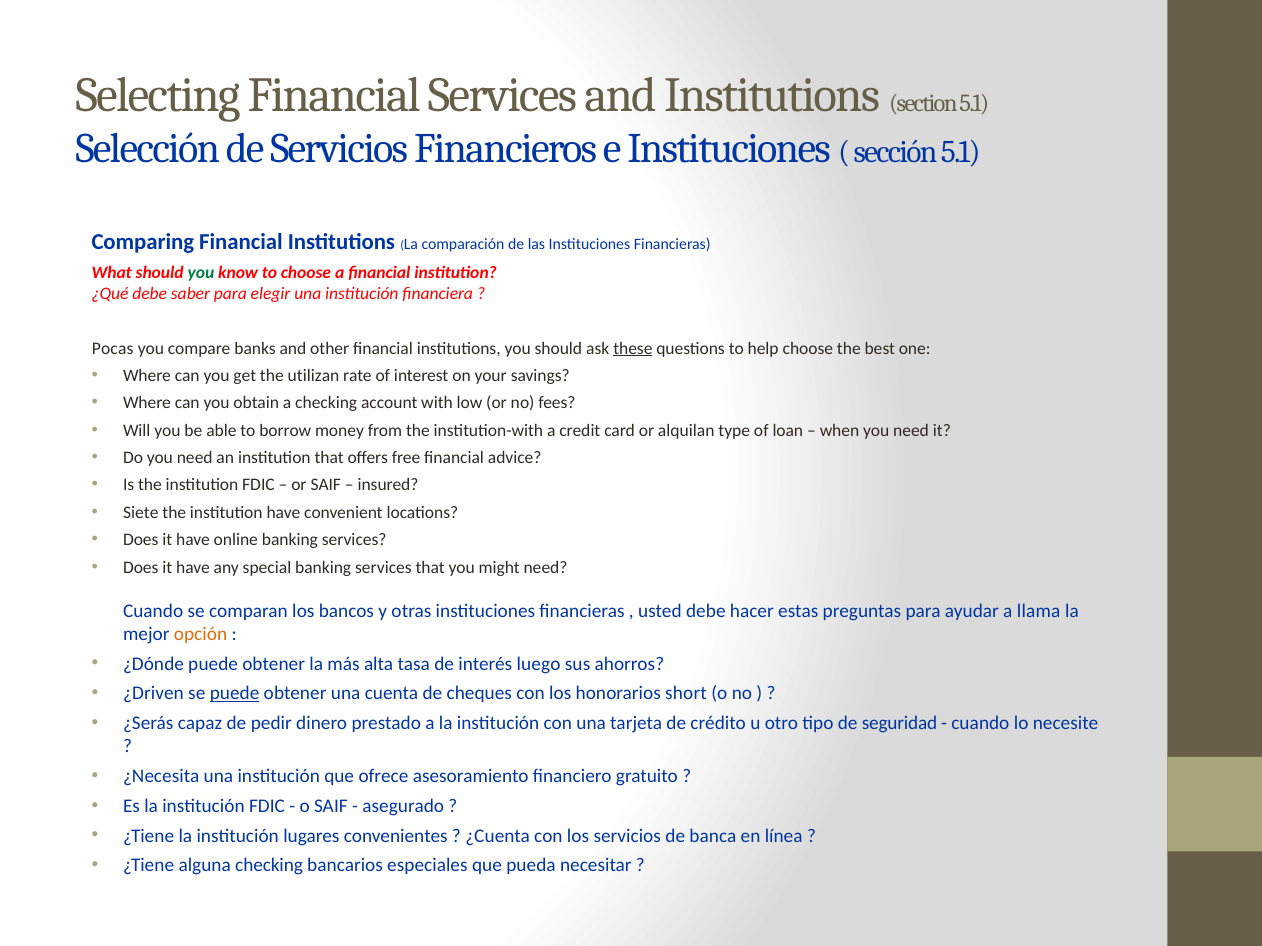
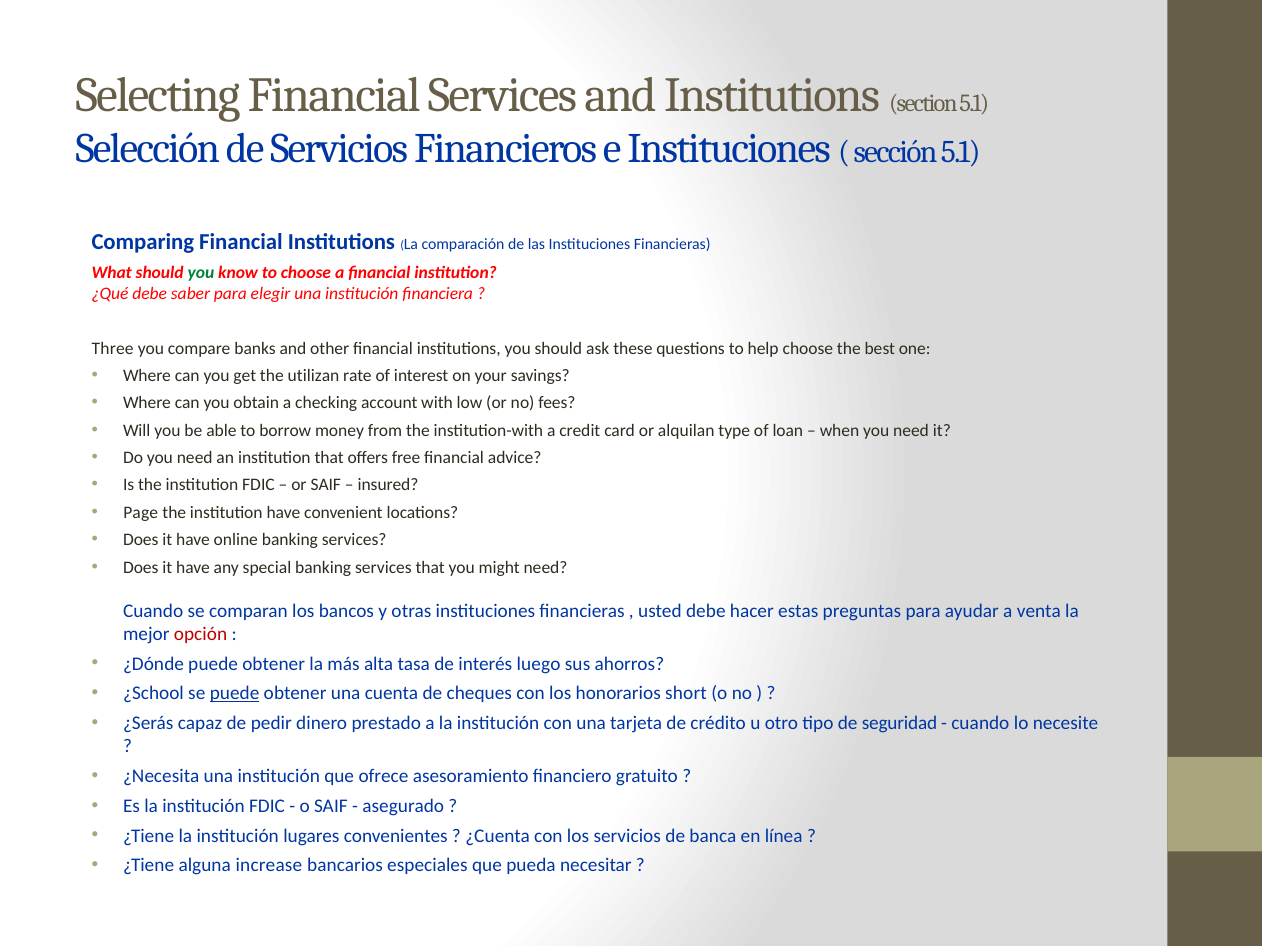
Pocas: Pocas -> Three (113, 348)
these underline: present -> none (633, 348)
Siete: Siete -> Page (141, 513)
llama: llama -> venta (1039, 611)
opción colour: orange -> red (201, 634)
¿Driven: ¿Driven -> ¿School (153, 694)
alguna checking: checking -> increase (269, 866)
